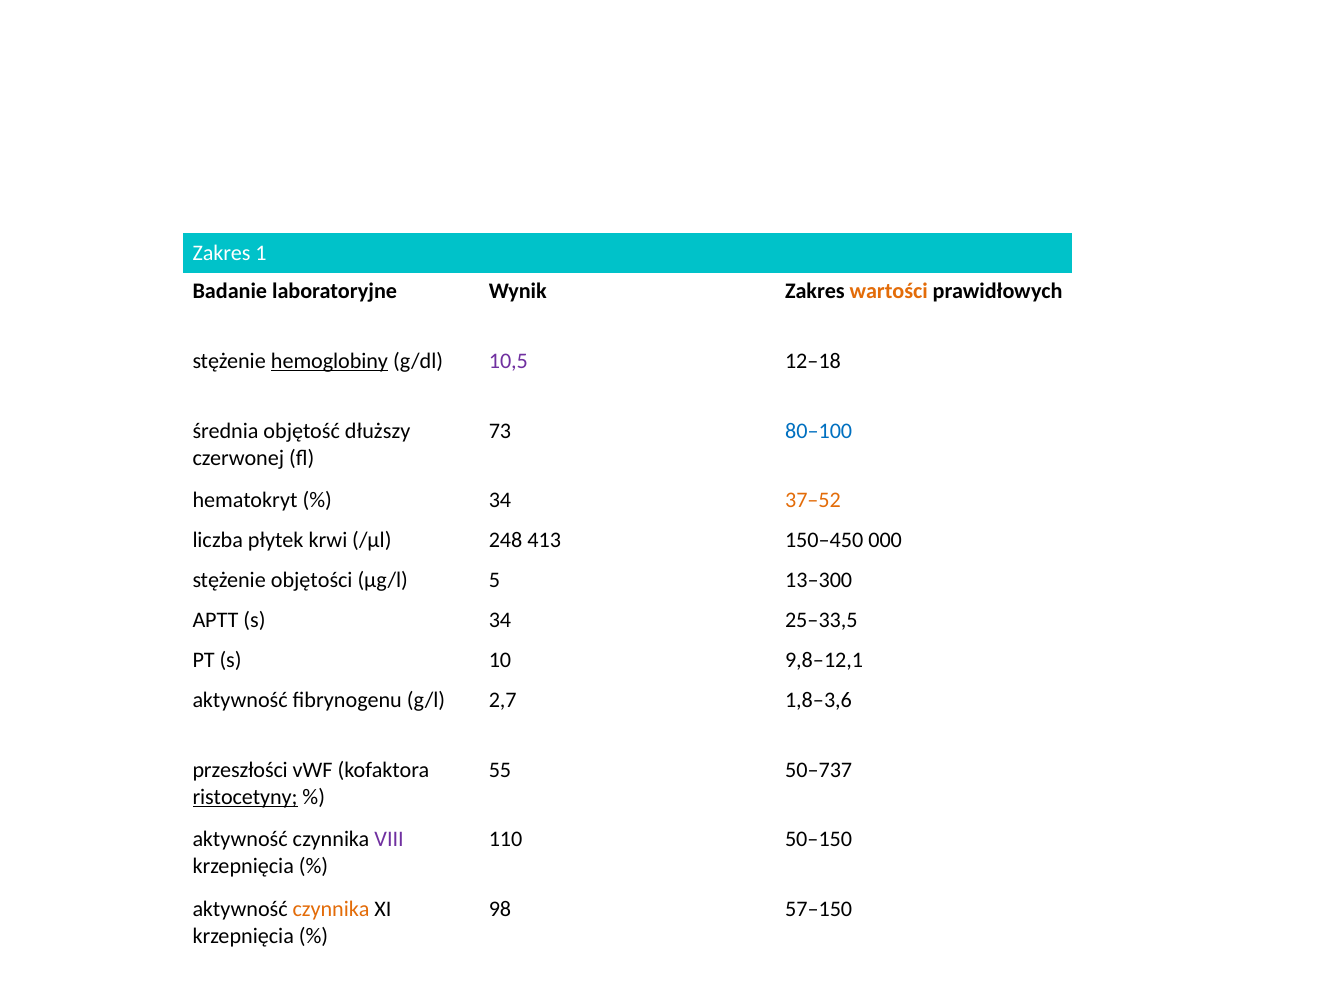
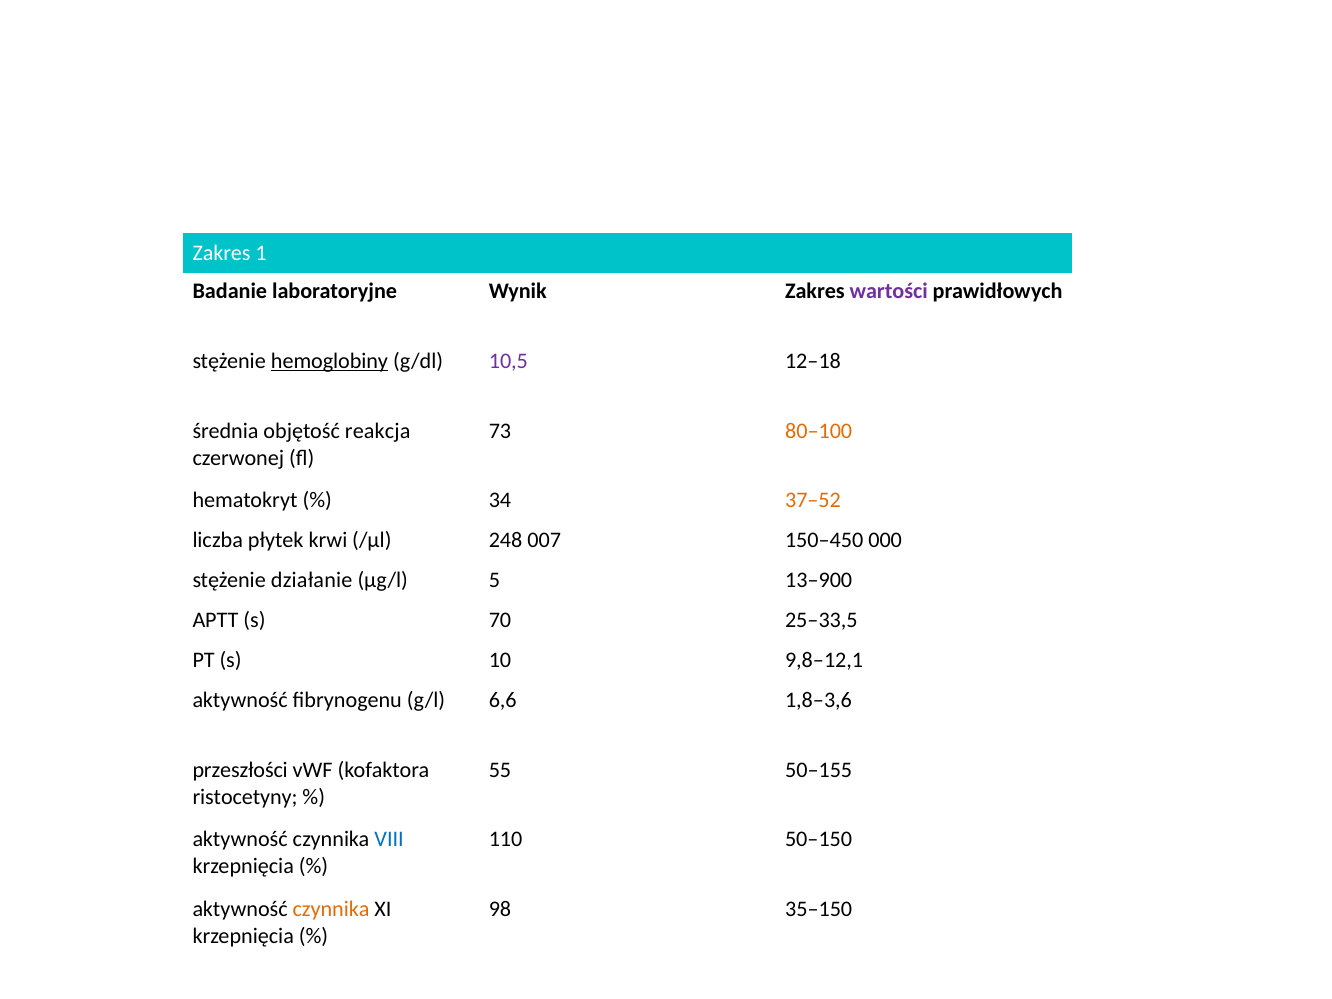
wartości colour: orange -> purple (889, 291)
dłuższy: dłuższy -> reakcja (378, 431)
80–100 colour: blue -> orange (819, 431)
413: 413 -> 007 (544, 540)
objętości: objętości -> działanie (312, 580)
13–300: 13–300 -> 13–900 (819, 580)
s 34: 34 -> 70 (500, 620)
2,7: 2,7 -> 6,6 (503, 700)
50–737: 50–737 -> 50–155 (819, 770)
ristocetyny underline: present -> none (245, 797)
VIII colour: purple -> blue (389, 839)
57–150: 57–150 -> 35–150 (819, 909)
